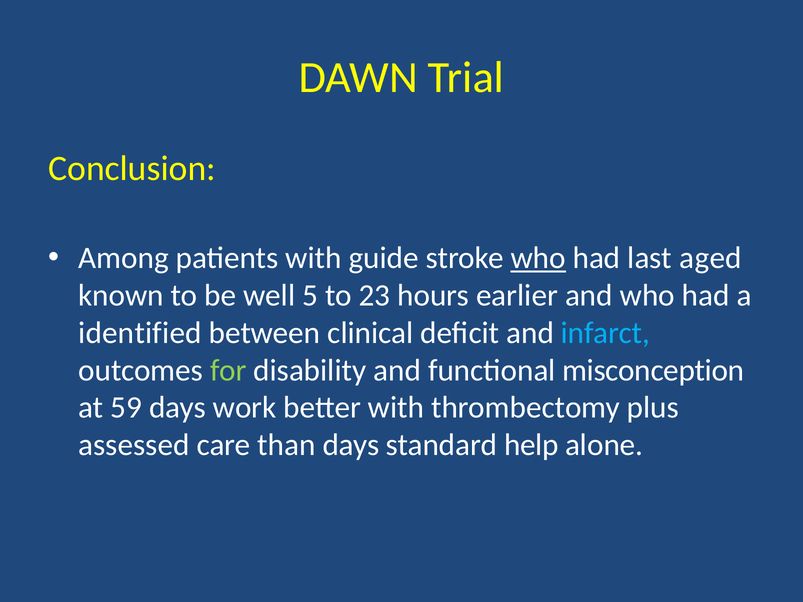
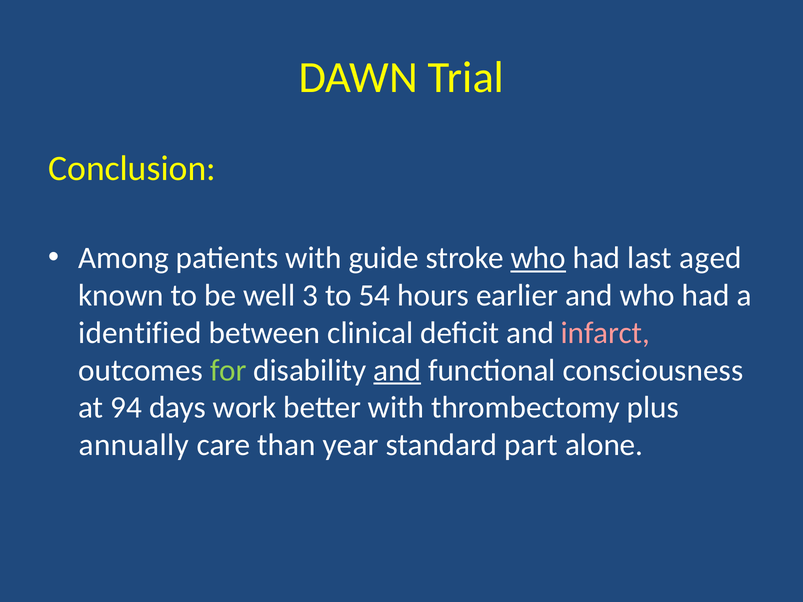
5: 5 -> 3 (310, 296)
23: 23 -> 54 (374, 296)
infarct colour: light blue -> pink (605, 333)
and underline: none -> present (397, 370)
misconception: misconception -> consciousness (653, 370)
59: 59 -> 94 (126, 408)
assessed: assessed -> annually (134, 445)
than days: days -> year (351, 445)
help: help -> part (531, 445)
